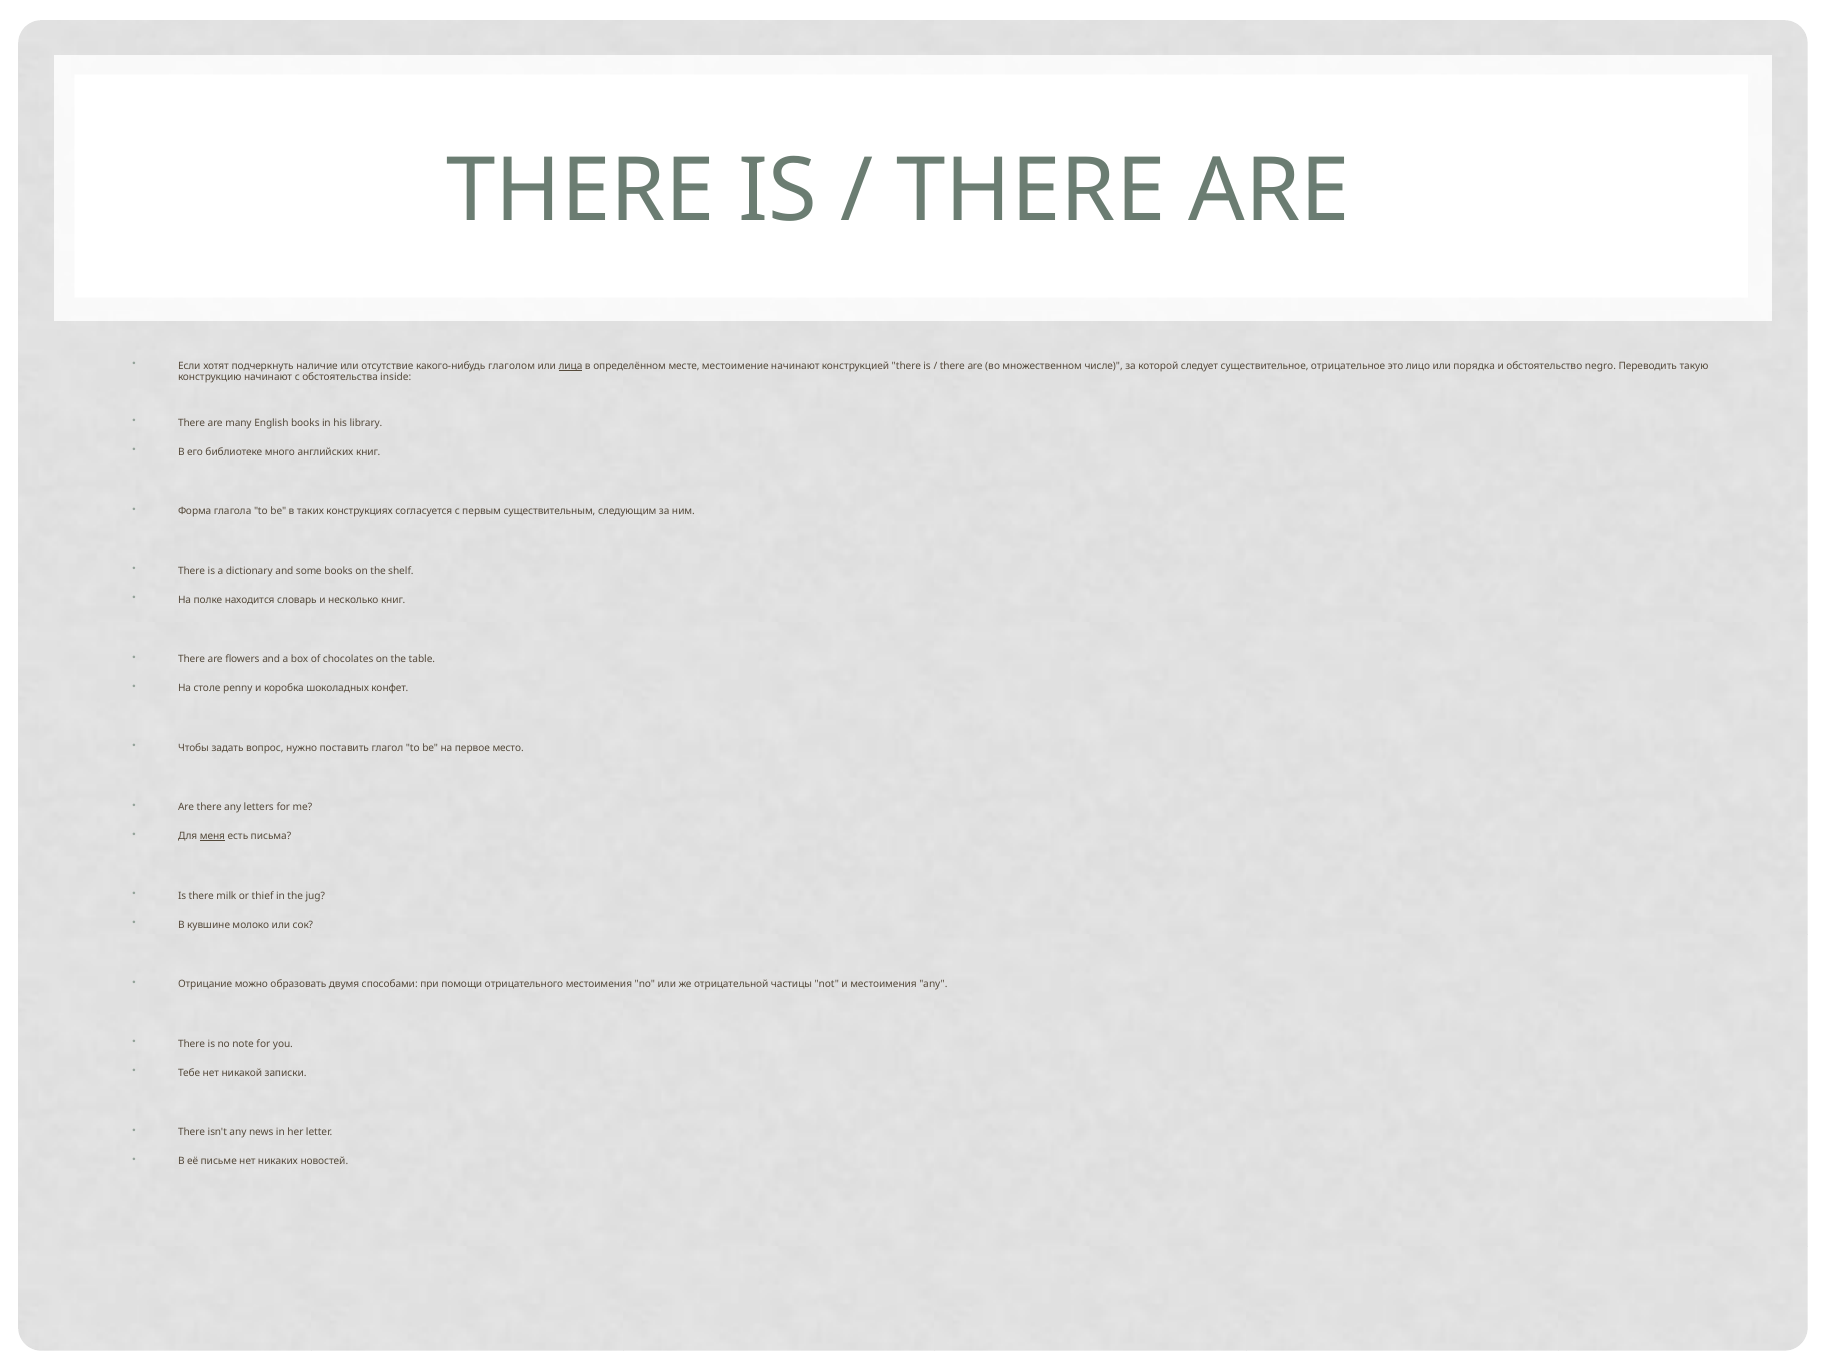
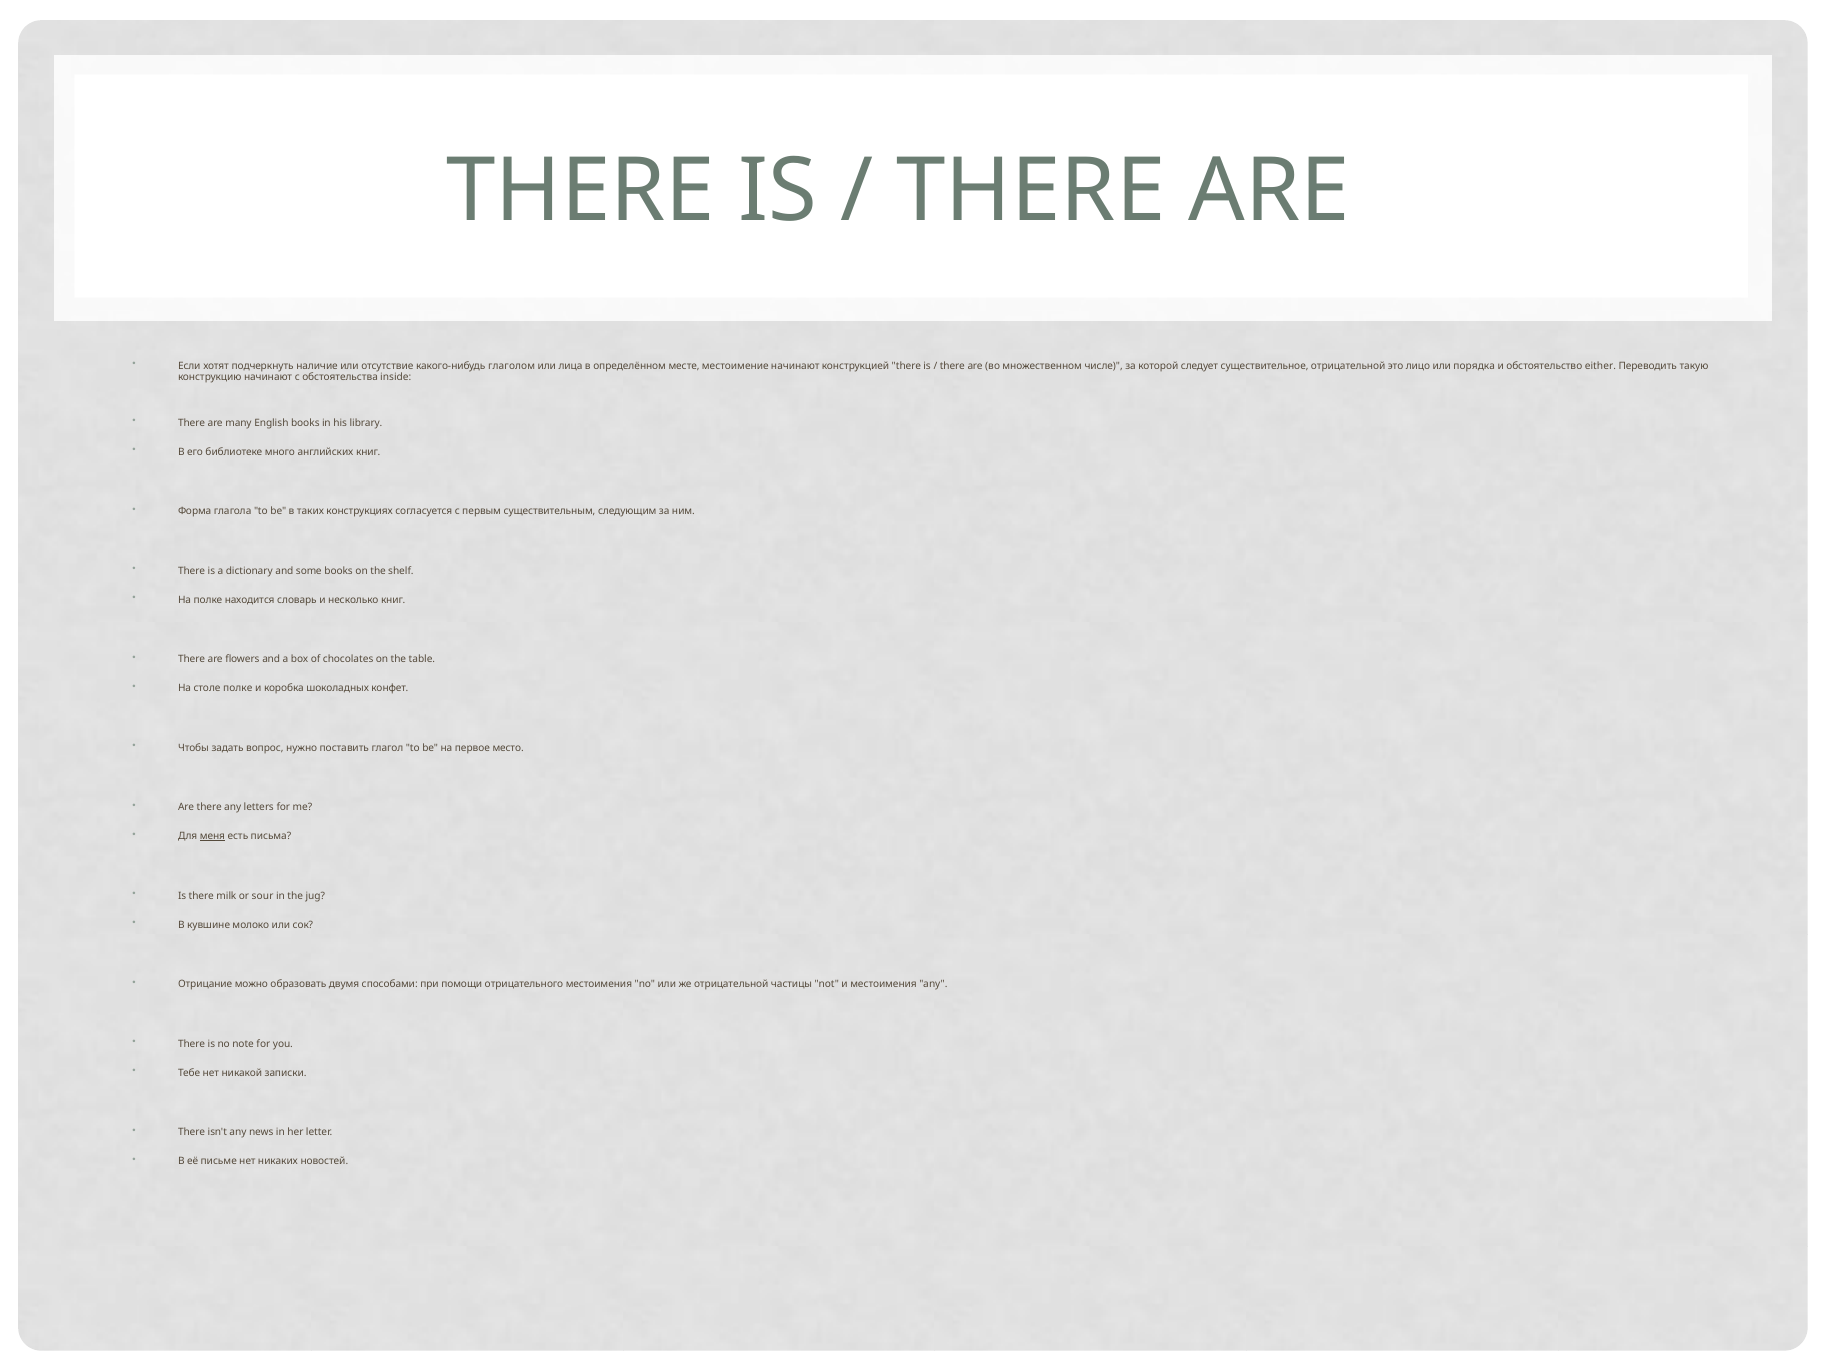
лица underline: present -> none (570, 366)
существительное отрицательное: отрицательное -> отрицательной (1348, 366)
negro: negro -> either (1600, 366)
столе penny: penny -> полке (238, 689)
thief: thief -> sour (263, 896)
